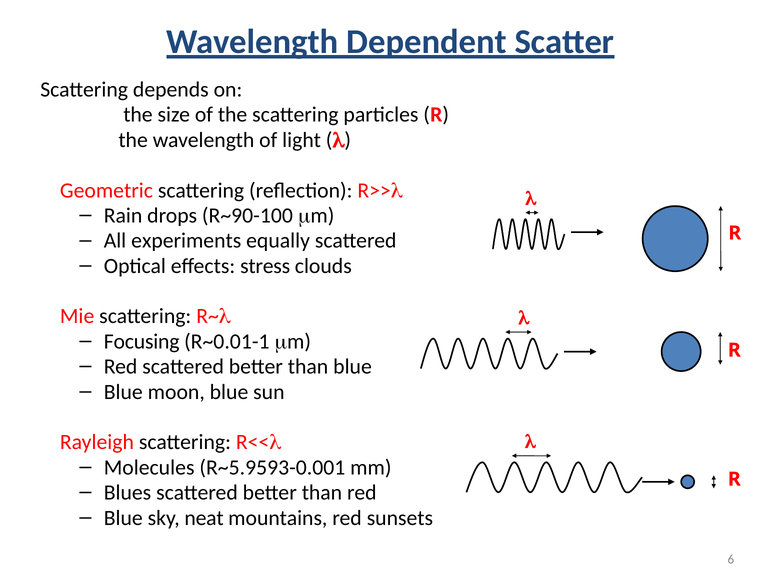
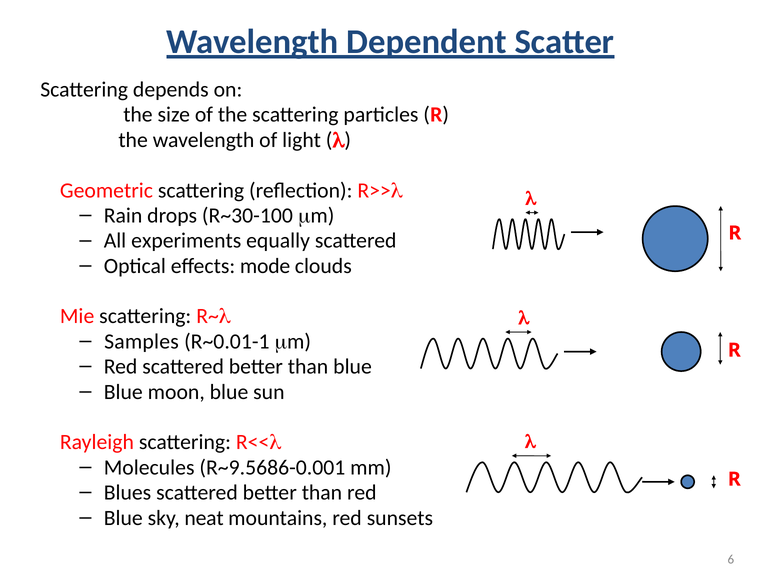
R~90-100: R~90-100 -> R~30-100 (247, 215)
stress: stress -> mode (265, 266)
Focusing: Focusing -> Samples (141, 341)
R~5.9593-0.001: R~5.9593-0.001 -> R~9.5686-0.001 (272, 467)
